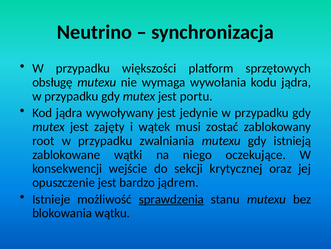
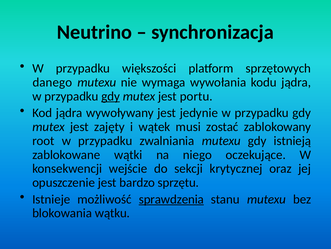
obsługę: obsługę -> danego (52, 82)
gdy underline: none -> present (111, 96)
jądrem: jądrem -> sprzętu (178, 182)
